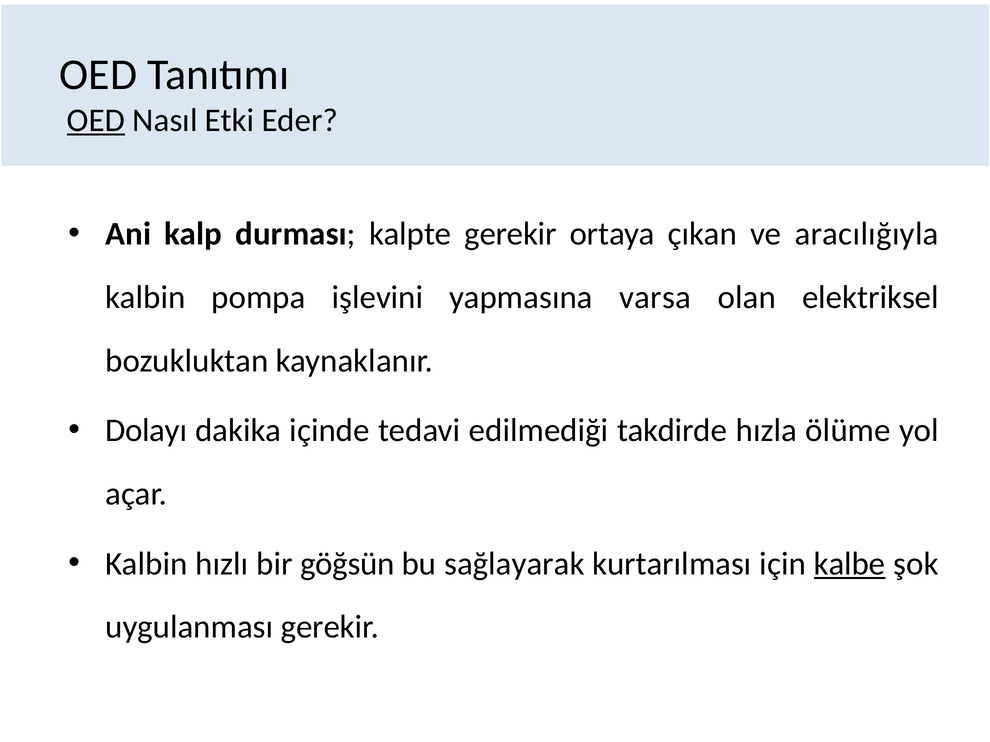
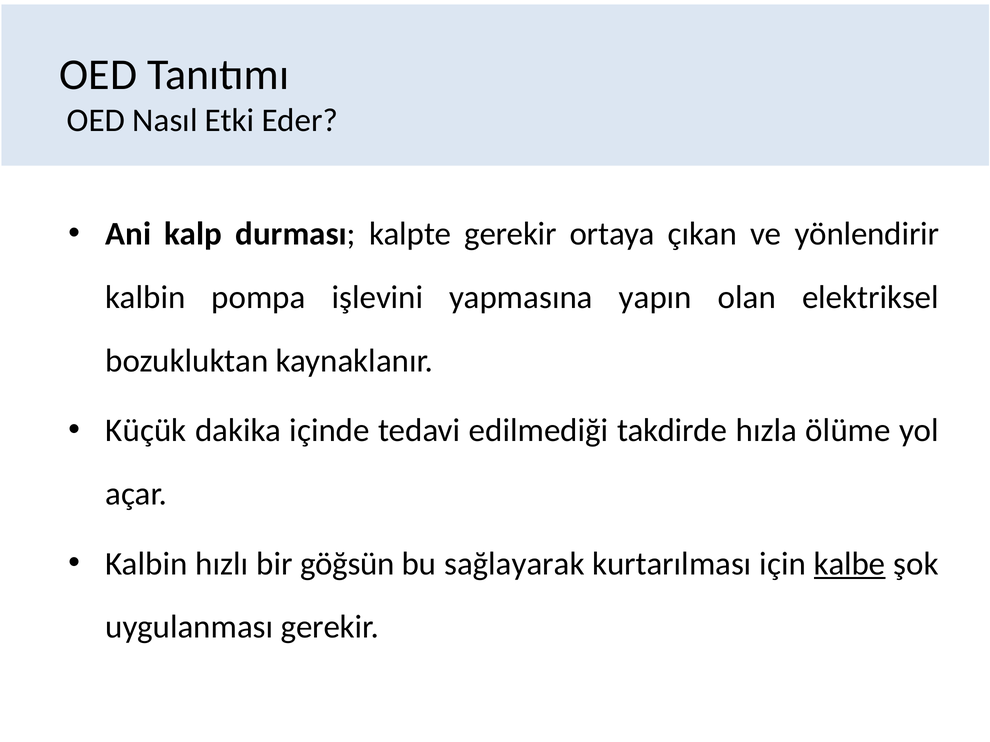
OED underline: present -> none (96, 120)
aracılığıyla: aracılığıyla -> yönlendirir (867, 234)
varsa: varsa -> yapın (655, 298)
Dolayı: Dolayı -> Küçük (146, 431)
